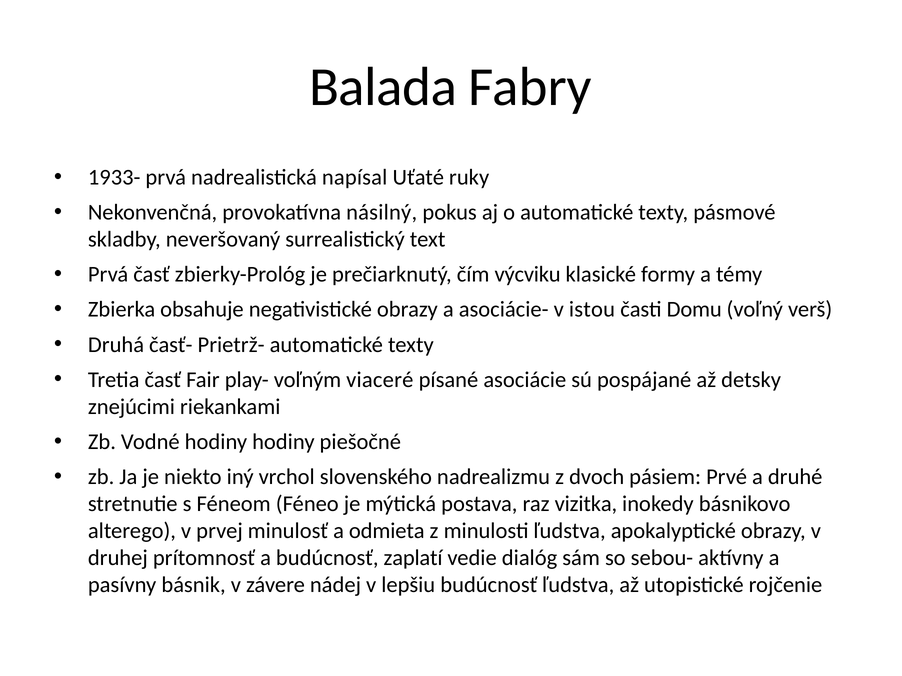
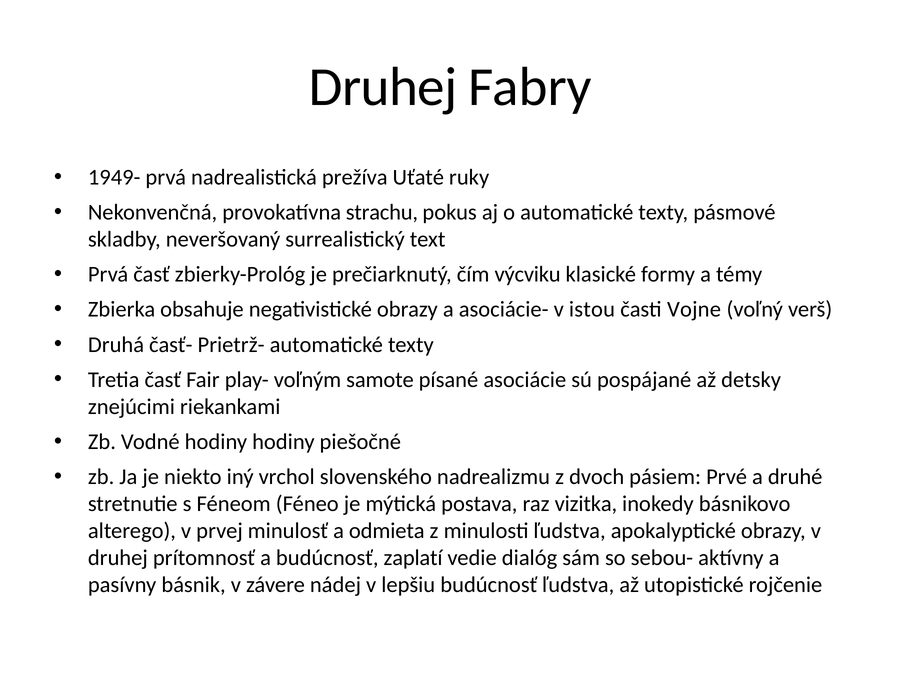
Balada: Balada -> Druhej (383, 87)
1933-: 1933- -> 1949- (114, 177)
napísal: napísal -> prežíva (355, 177)
násilný: násilný -> strachu (382, 213)
Domu: Domu -> Vojne (694, 310)
viaceré: viaceré -> samote (380, 380)
